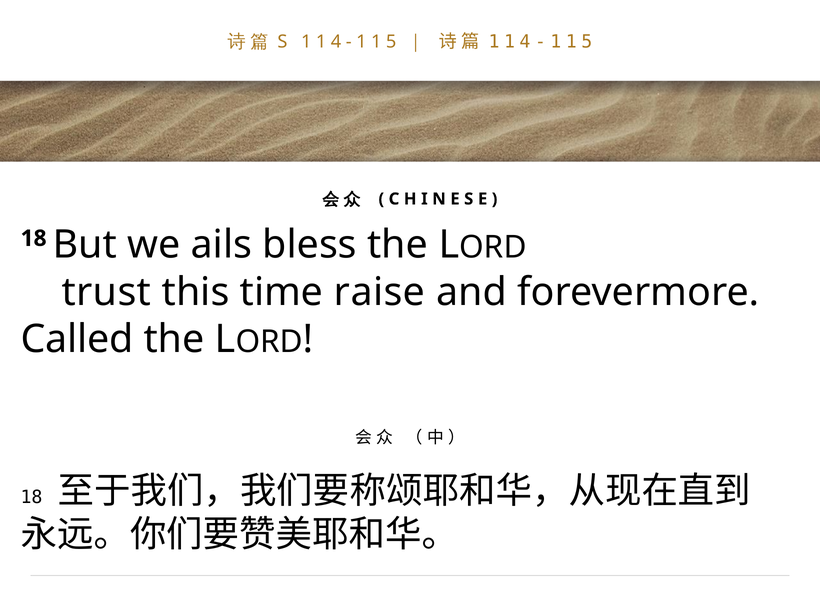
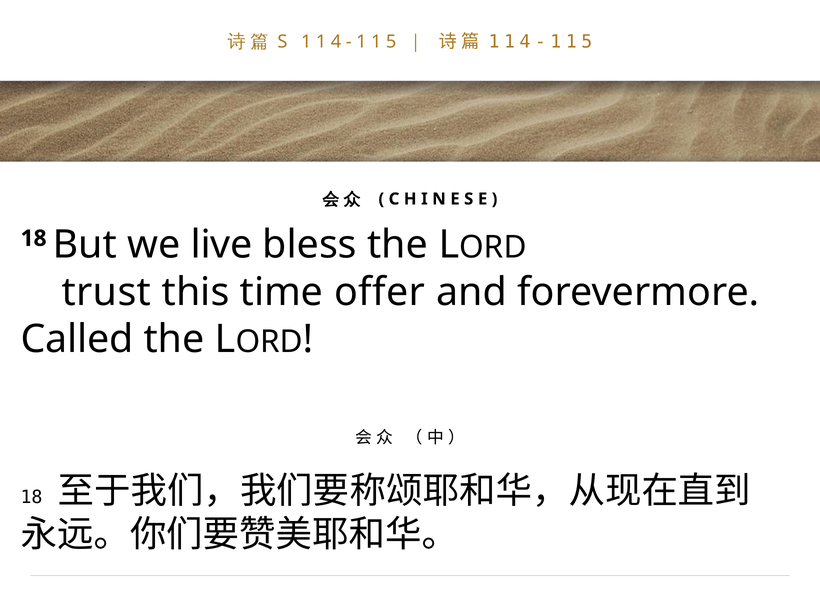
ails: ails -> live (222, 245)
raise: raise -> offer (380, 292)
